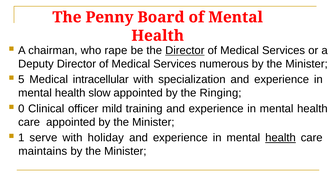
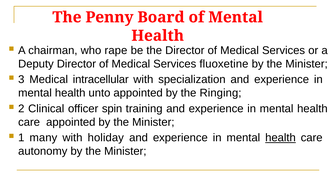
Director underline: present -> none (185, 50)
numerous: numerous -> fluoxetine (224, 64)
5: 5 -> 3 (21, 80)
slow: slow -> unto (99, 93)
0: 0 -> 2 (21, 109)
mild: mild -> spin (112, 109)
serve: serve -> many (43, 138)
maintains: maintains -> autonomy (43, 151)
